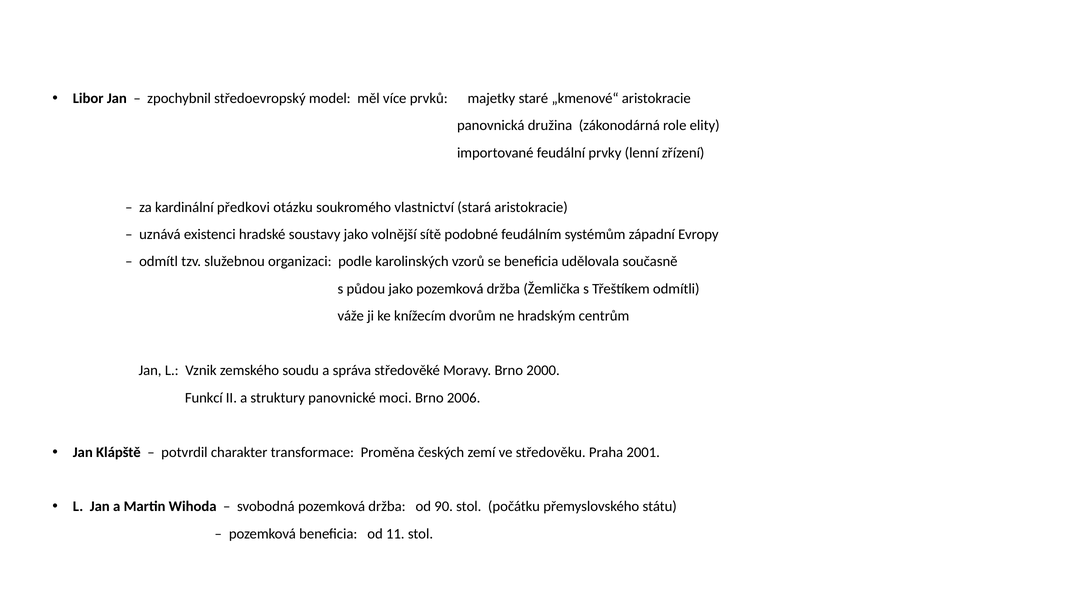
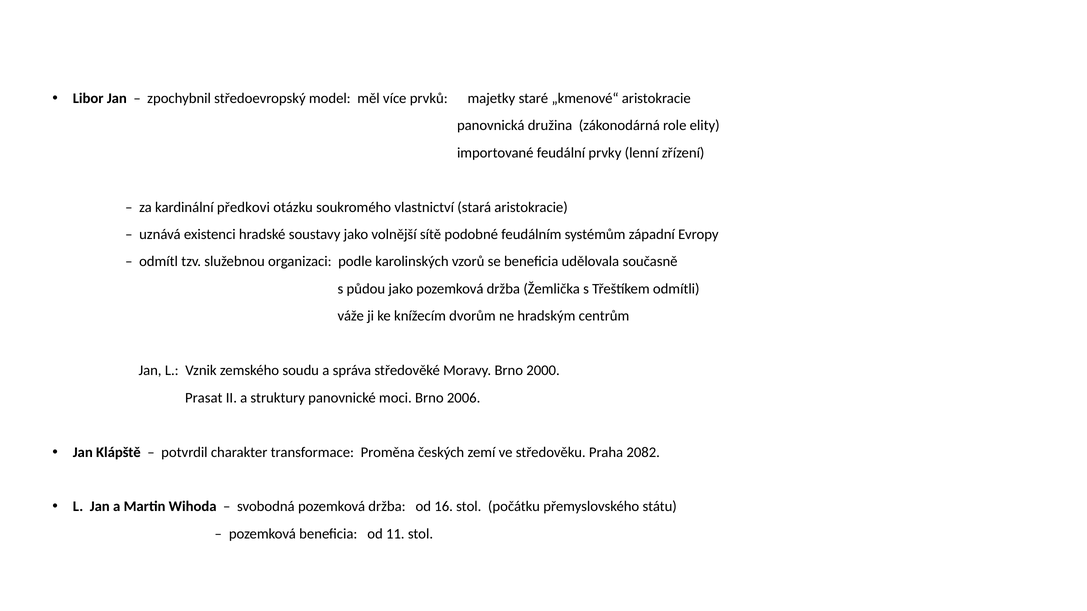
Funkcí: Funkcí -> Prasat (204, 398)
2001: 2001 -> 2082 (643, 452)
90: 90 -> 16 (444, 507)
